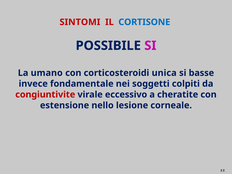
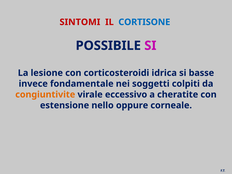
umano: umano -> lesione (47, 73)
unica: unica -> idrica (164, 73)
congiuntivite colour: red -> orange (45, 95)
lesione: lesione -> oppure (132, 105)
